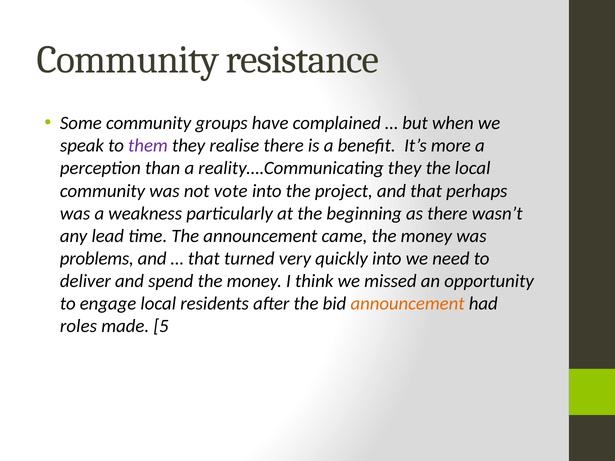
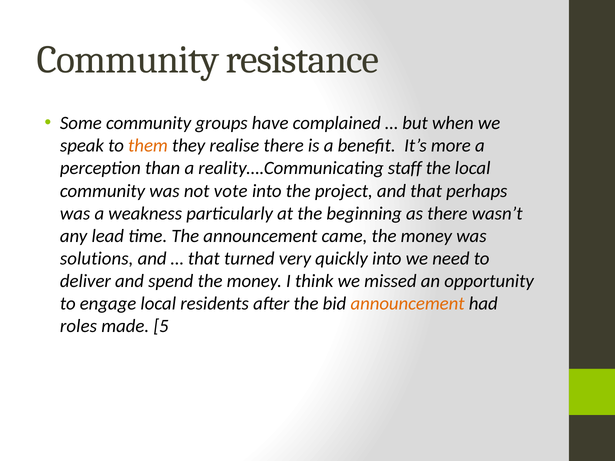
them colour: purple -> orange (148, 146)
reality….Communicating they: they -> staff (405, 168)
problems: problems -> solutions (97, 259)
